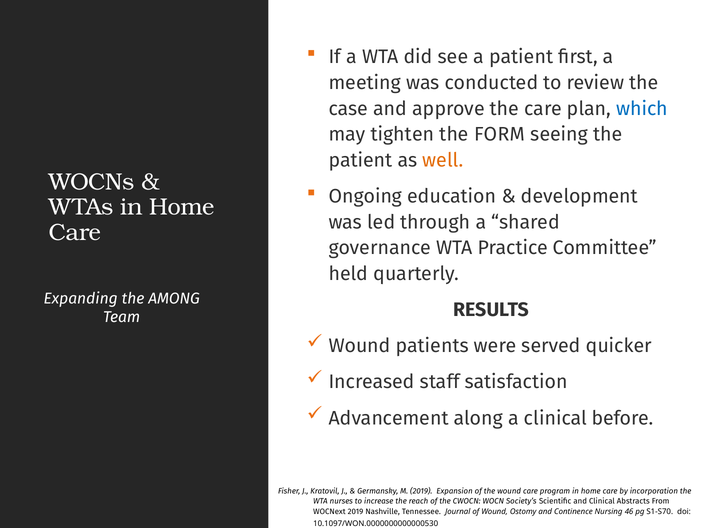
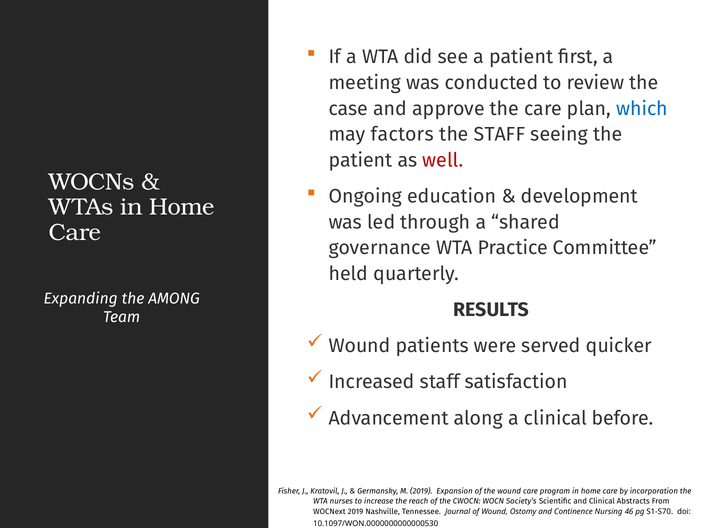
tighten: tighten -> factors (402, 134)
the FORM: FORM -> STAFF (500, 134)
well colour: orange -> red (443, 160)
